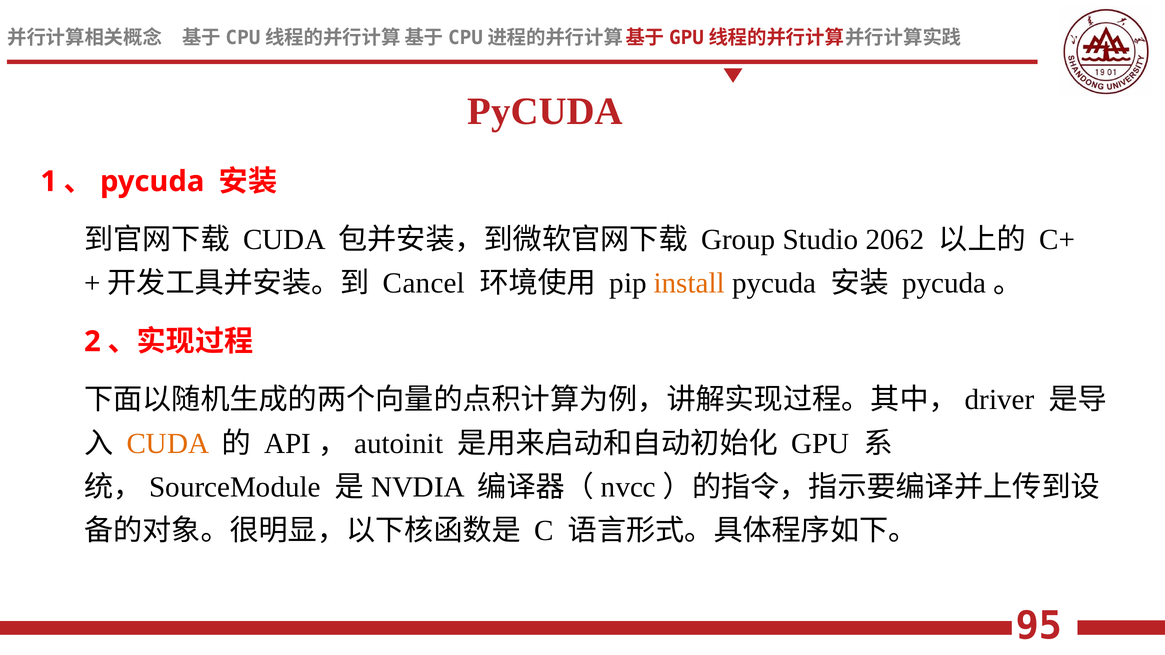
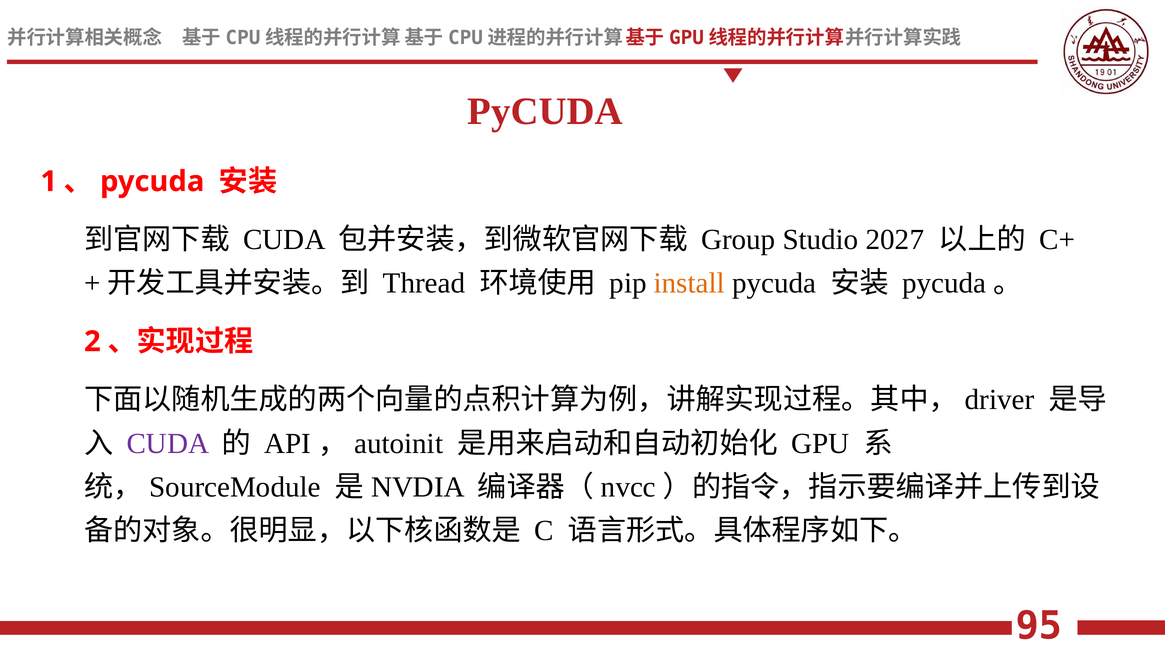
2062: 2062 -> 2027 (895, 240)
Cancel: Cancel -> Thread (424, 284)
CUDA colour: orange -> purple (168, 444)
